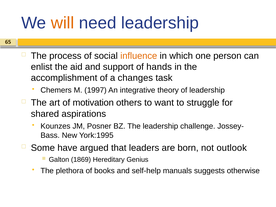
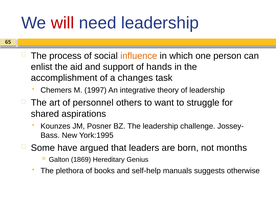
will colour: orange -> red (63, 23)
motivation: motivation -> personnel (93, 103)
outlook: outlook -> months (232, 148)
